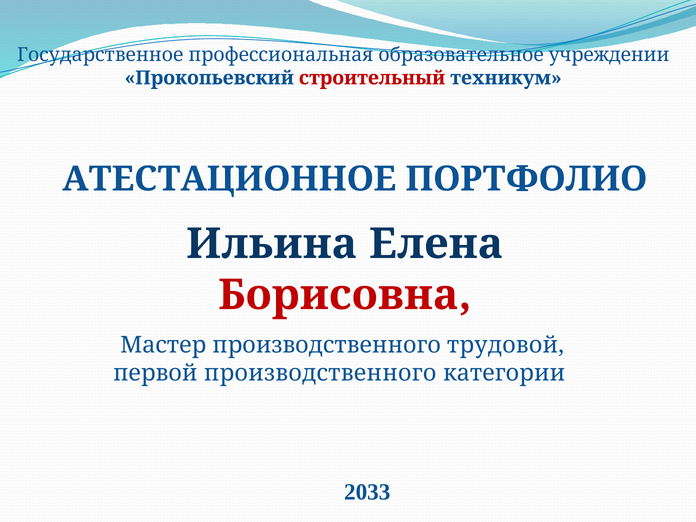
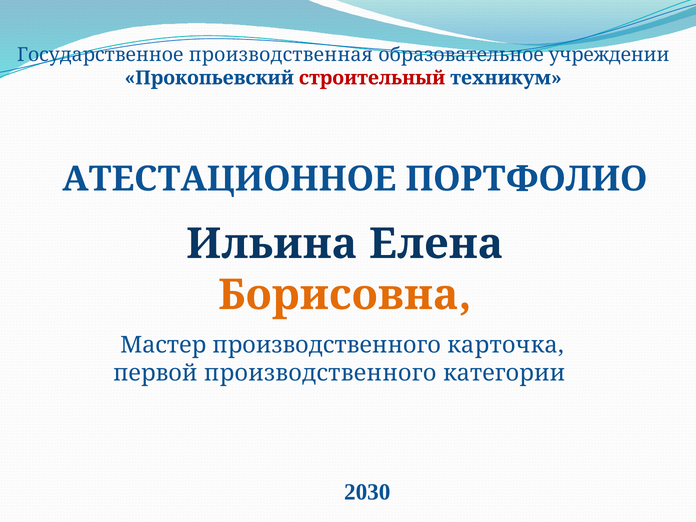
профессиональная: профессиональная -> производственная (281, 55)
Борисовна colour: red -> orange (345, 295)
трудовой: трудовой -> карточка (506, 345)
2033: 2033 -> 2030 (367, 492)
